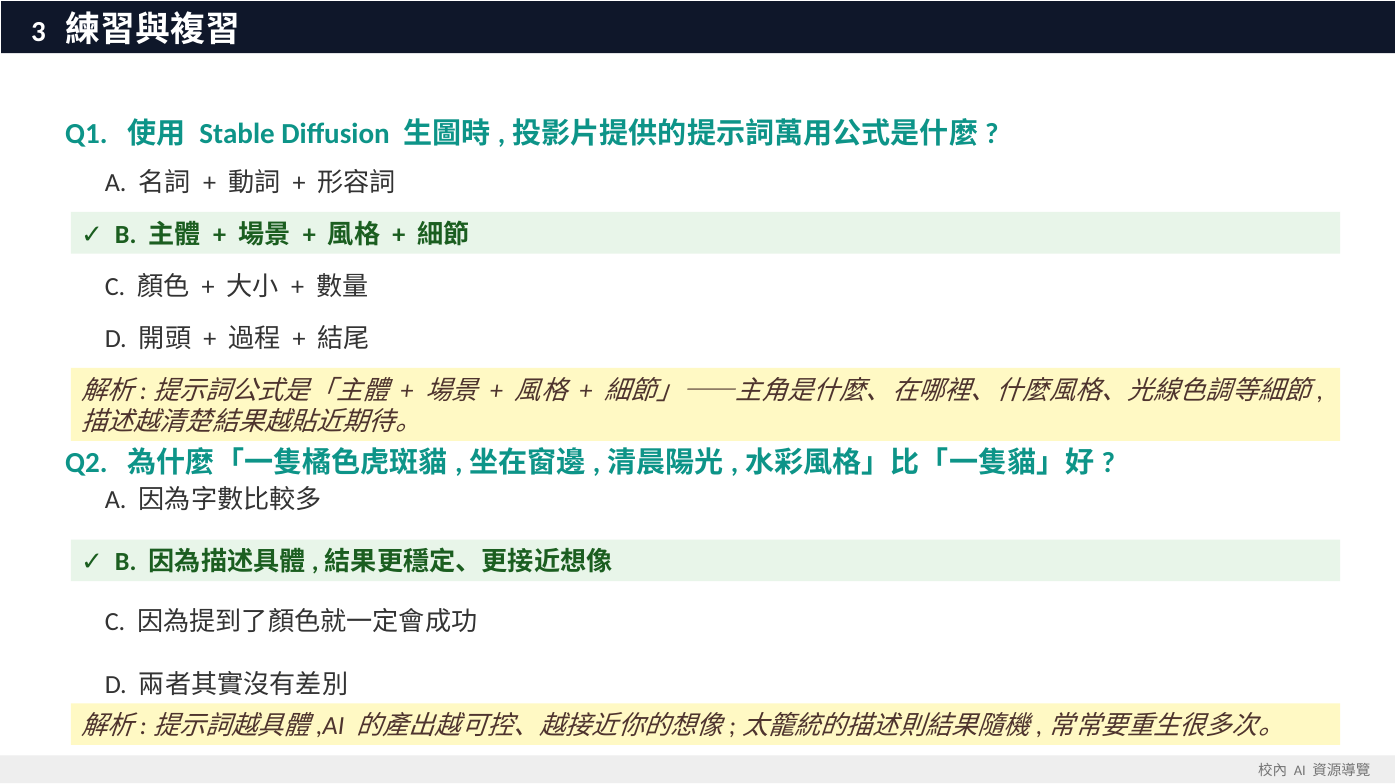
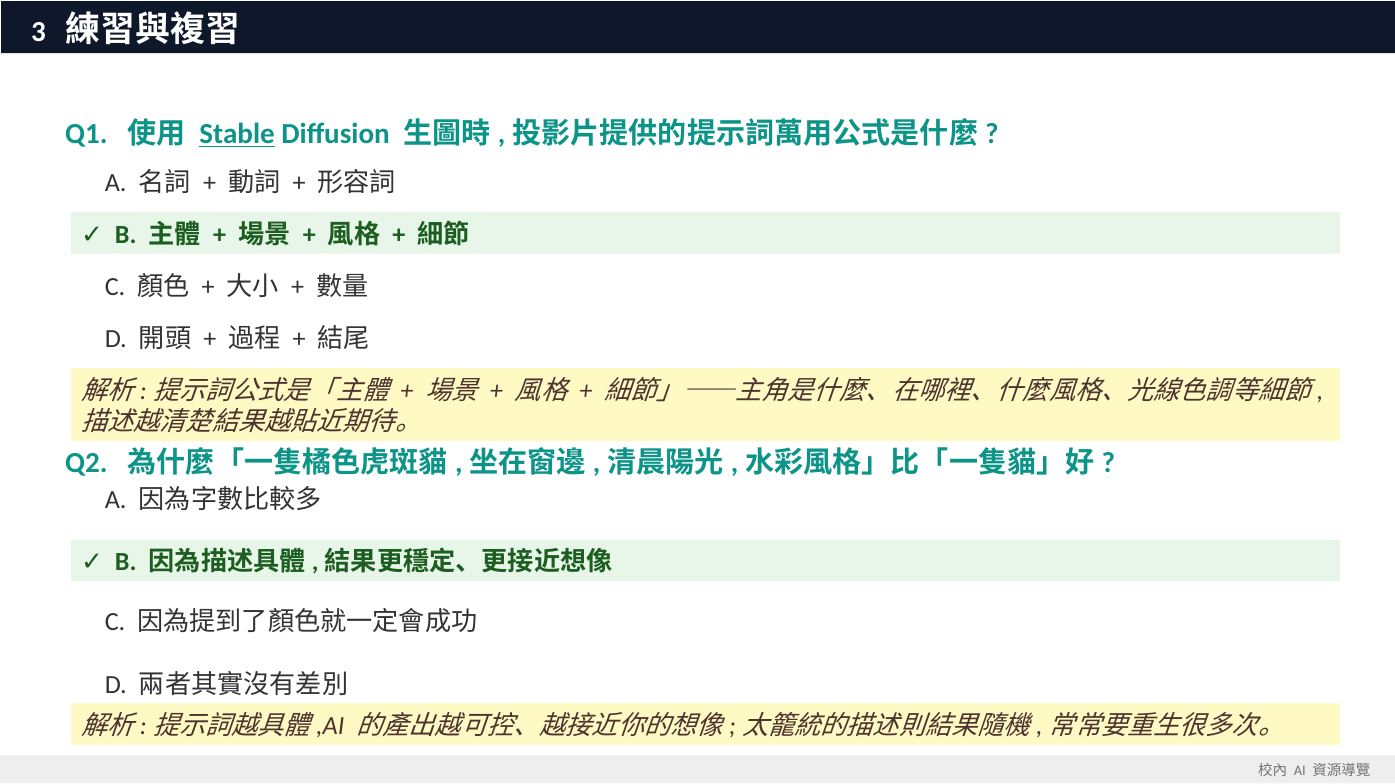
Stable underline: none -> present (237, 134)
